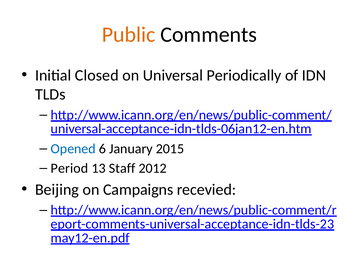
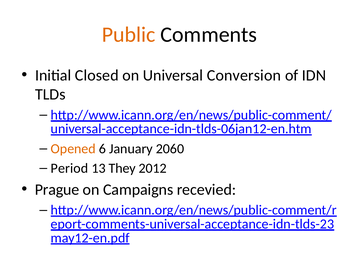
Periodically: Periodically -> Conversion (244, 75)
Opened colour: blue -> orange (73, 149)
2015: 2015 -> 2060 (170, 149)
Staff: Staff -> They (122, 168)
Beijing: Beijing -> Prague (57, 190)
